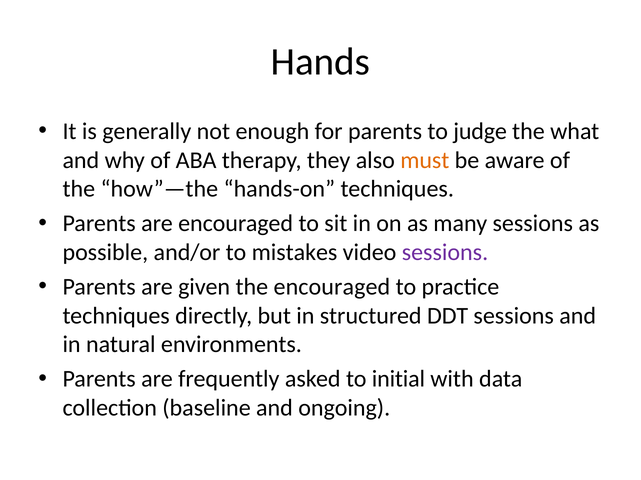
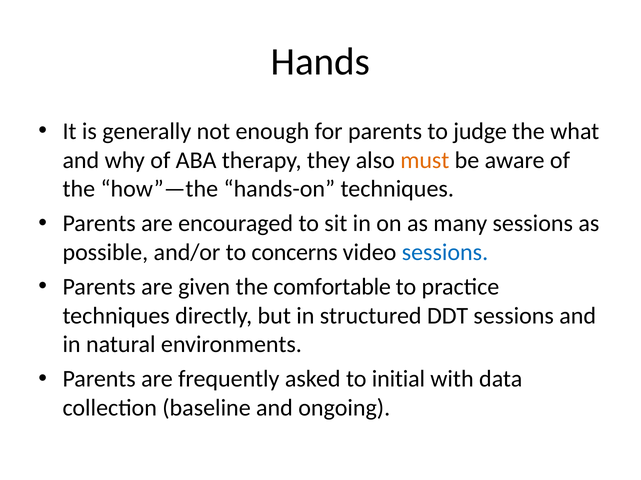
mistakes: mistakes -> concerns (295, 253)
sessions colour: purple -> blue (445, 253)
the encouraged: encouraged -> comfortable (332, 287)
